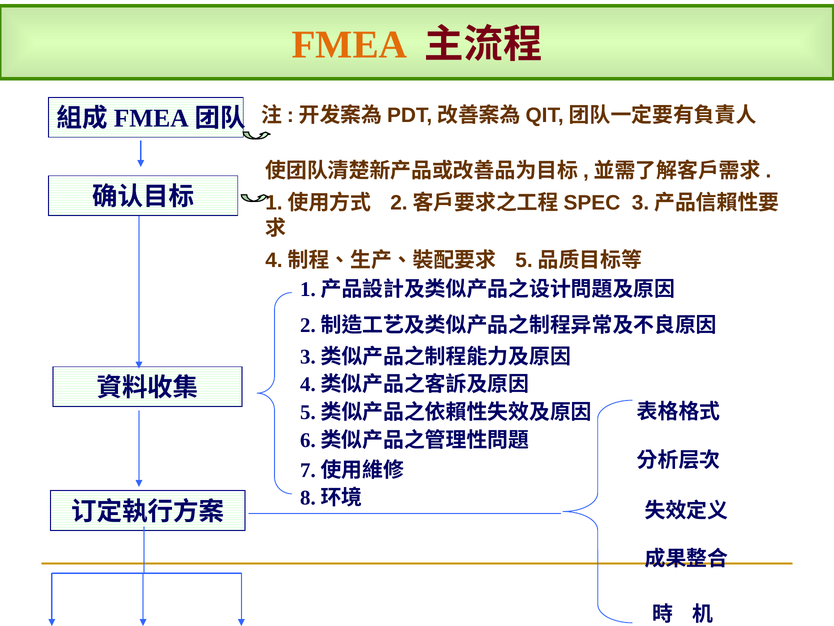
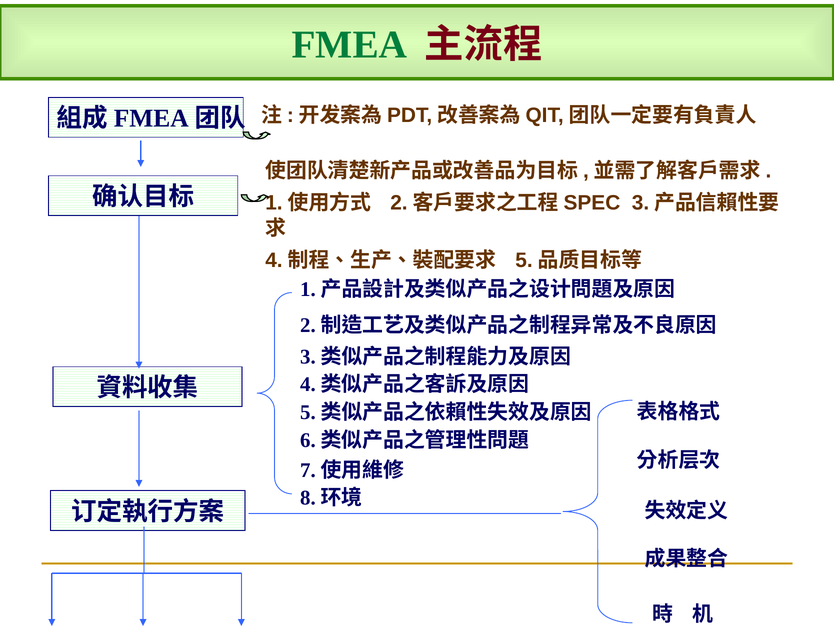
FMEA colour: orange -> green (349, 45)
